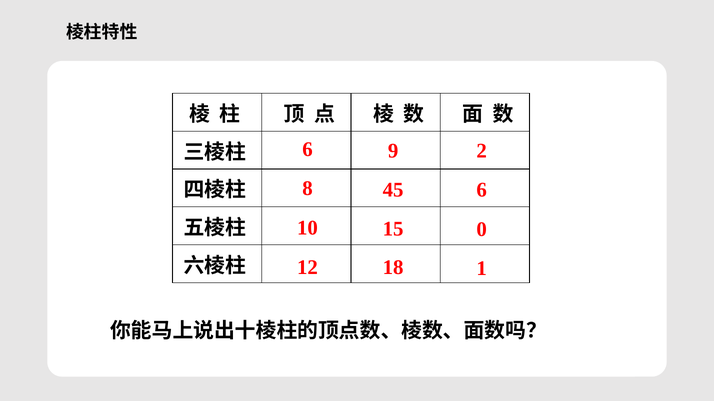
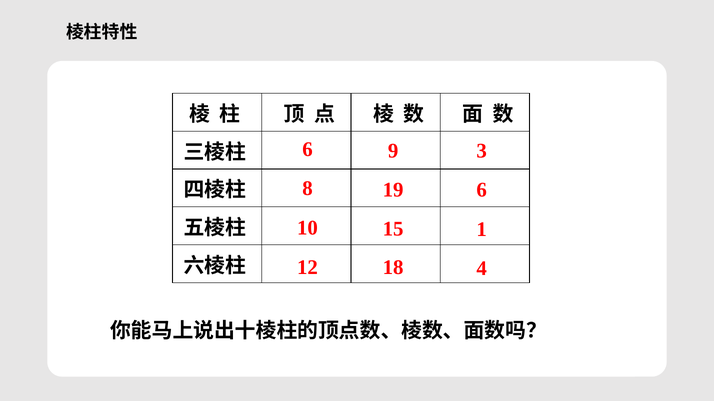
2: 2 -> 3 (482, 151)
45: 45 -> 19 (393, 190)
0: 0 -> 1 (482, 230)
1: 1 -> 4 (482, 269)
